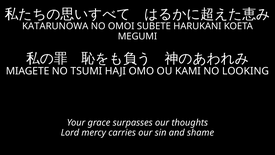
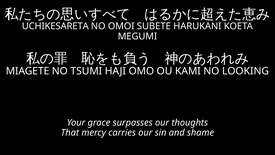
KATARUNOWA: KATARUNOWA -> UCHIKESARETA (55, 26)
Lord: Lord -> That (70, 132)
